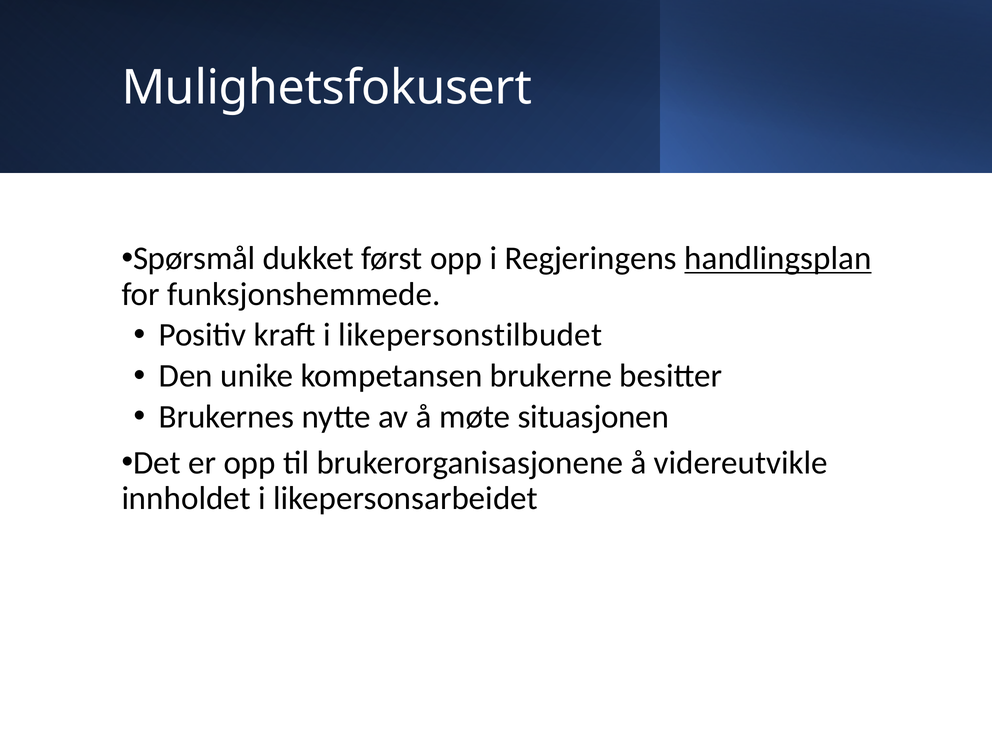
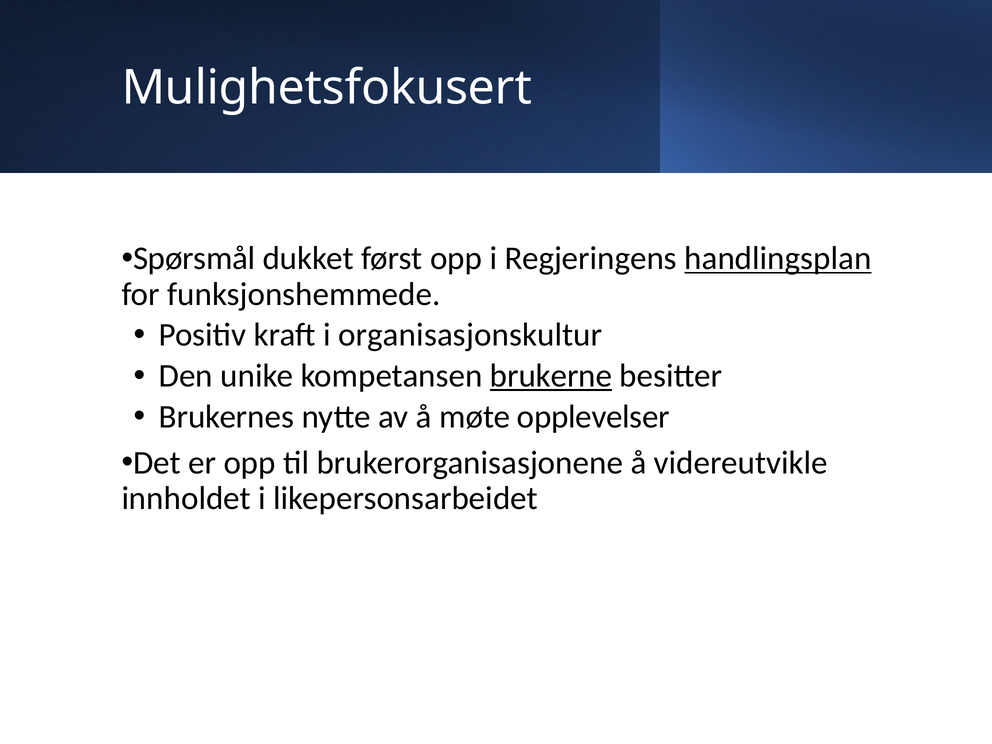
likepersonstilbudet: likepersonstilbudet -> organisasjonskultur (470, 335)
brukerne underline: none -> present (551, 376)
situasjonen: situasjonen -> opplevelser (593, 417)
